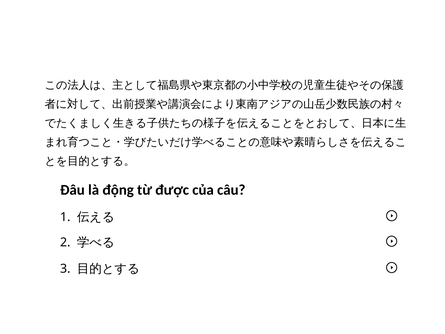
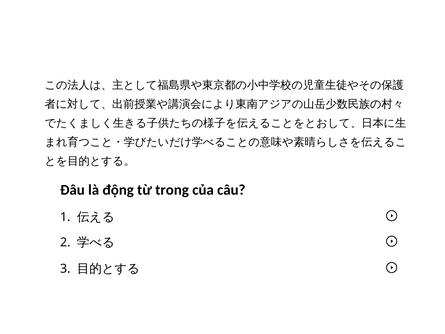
được: được -> trong (172, 190)
